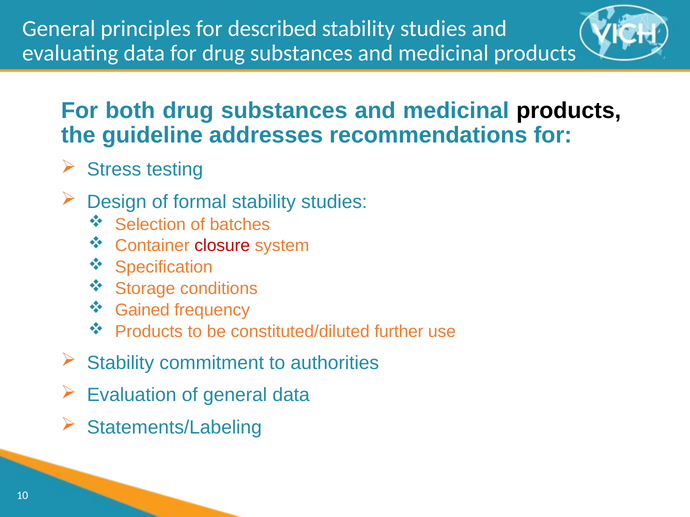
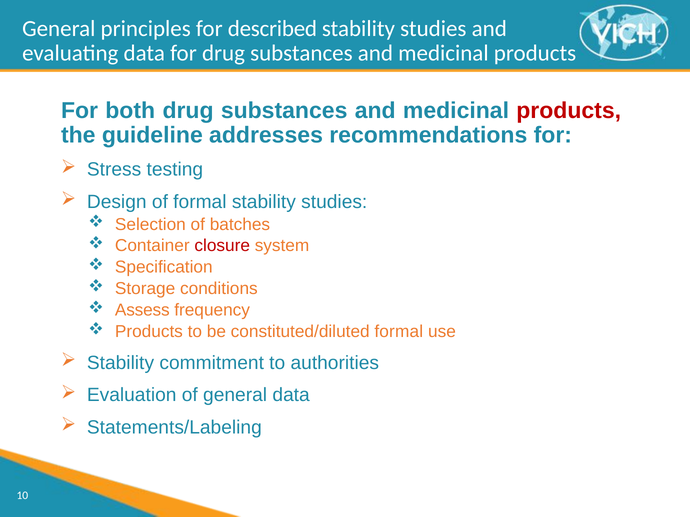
products colour: black -> red (569, 111)
Gained: Gained -> Assess (142, 311)
constituted/diluted further: further -> formal (399, 332)
